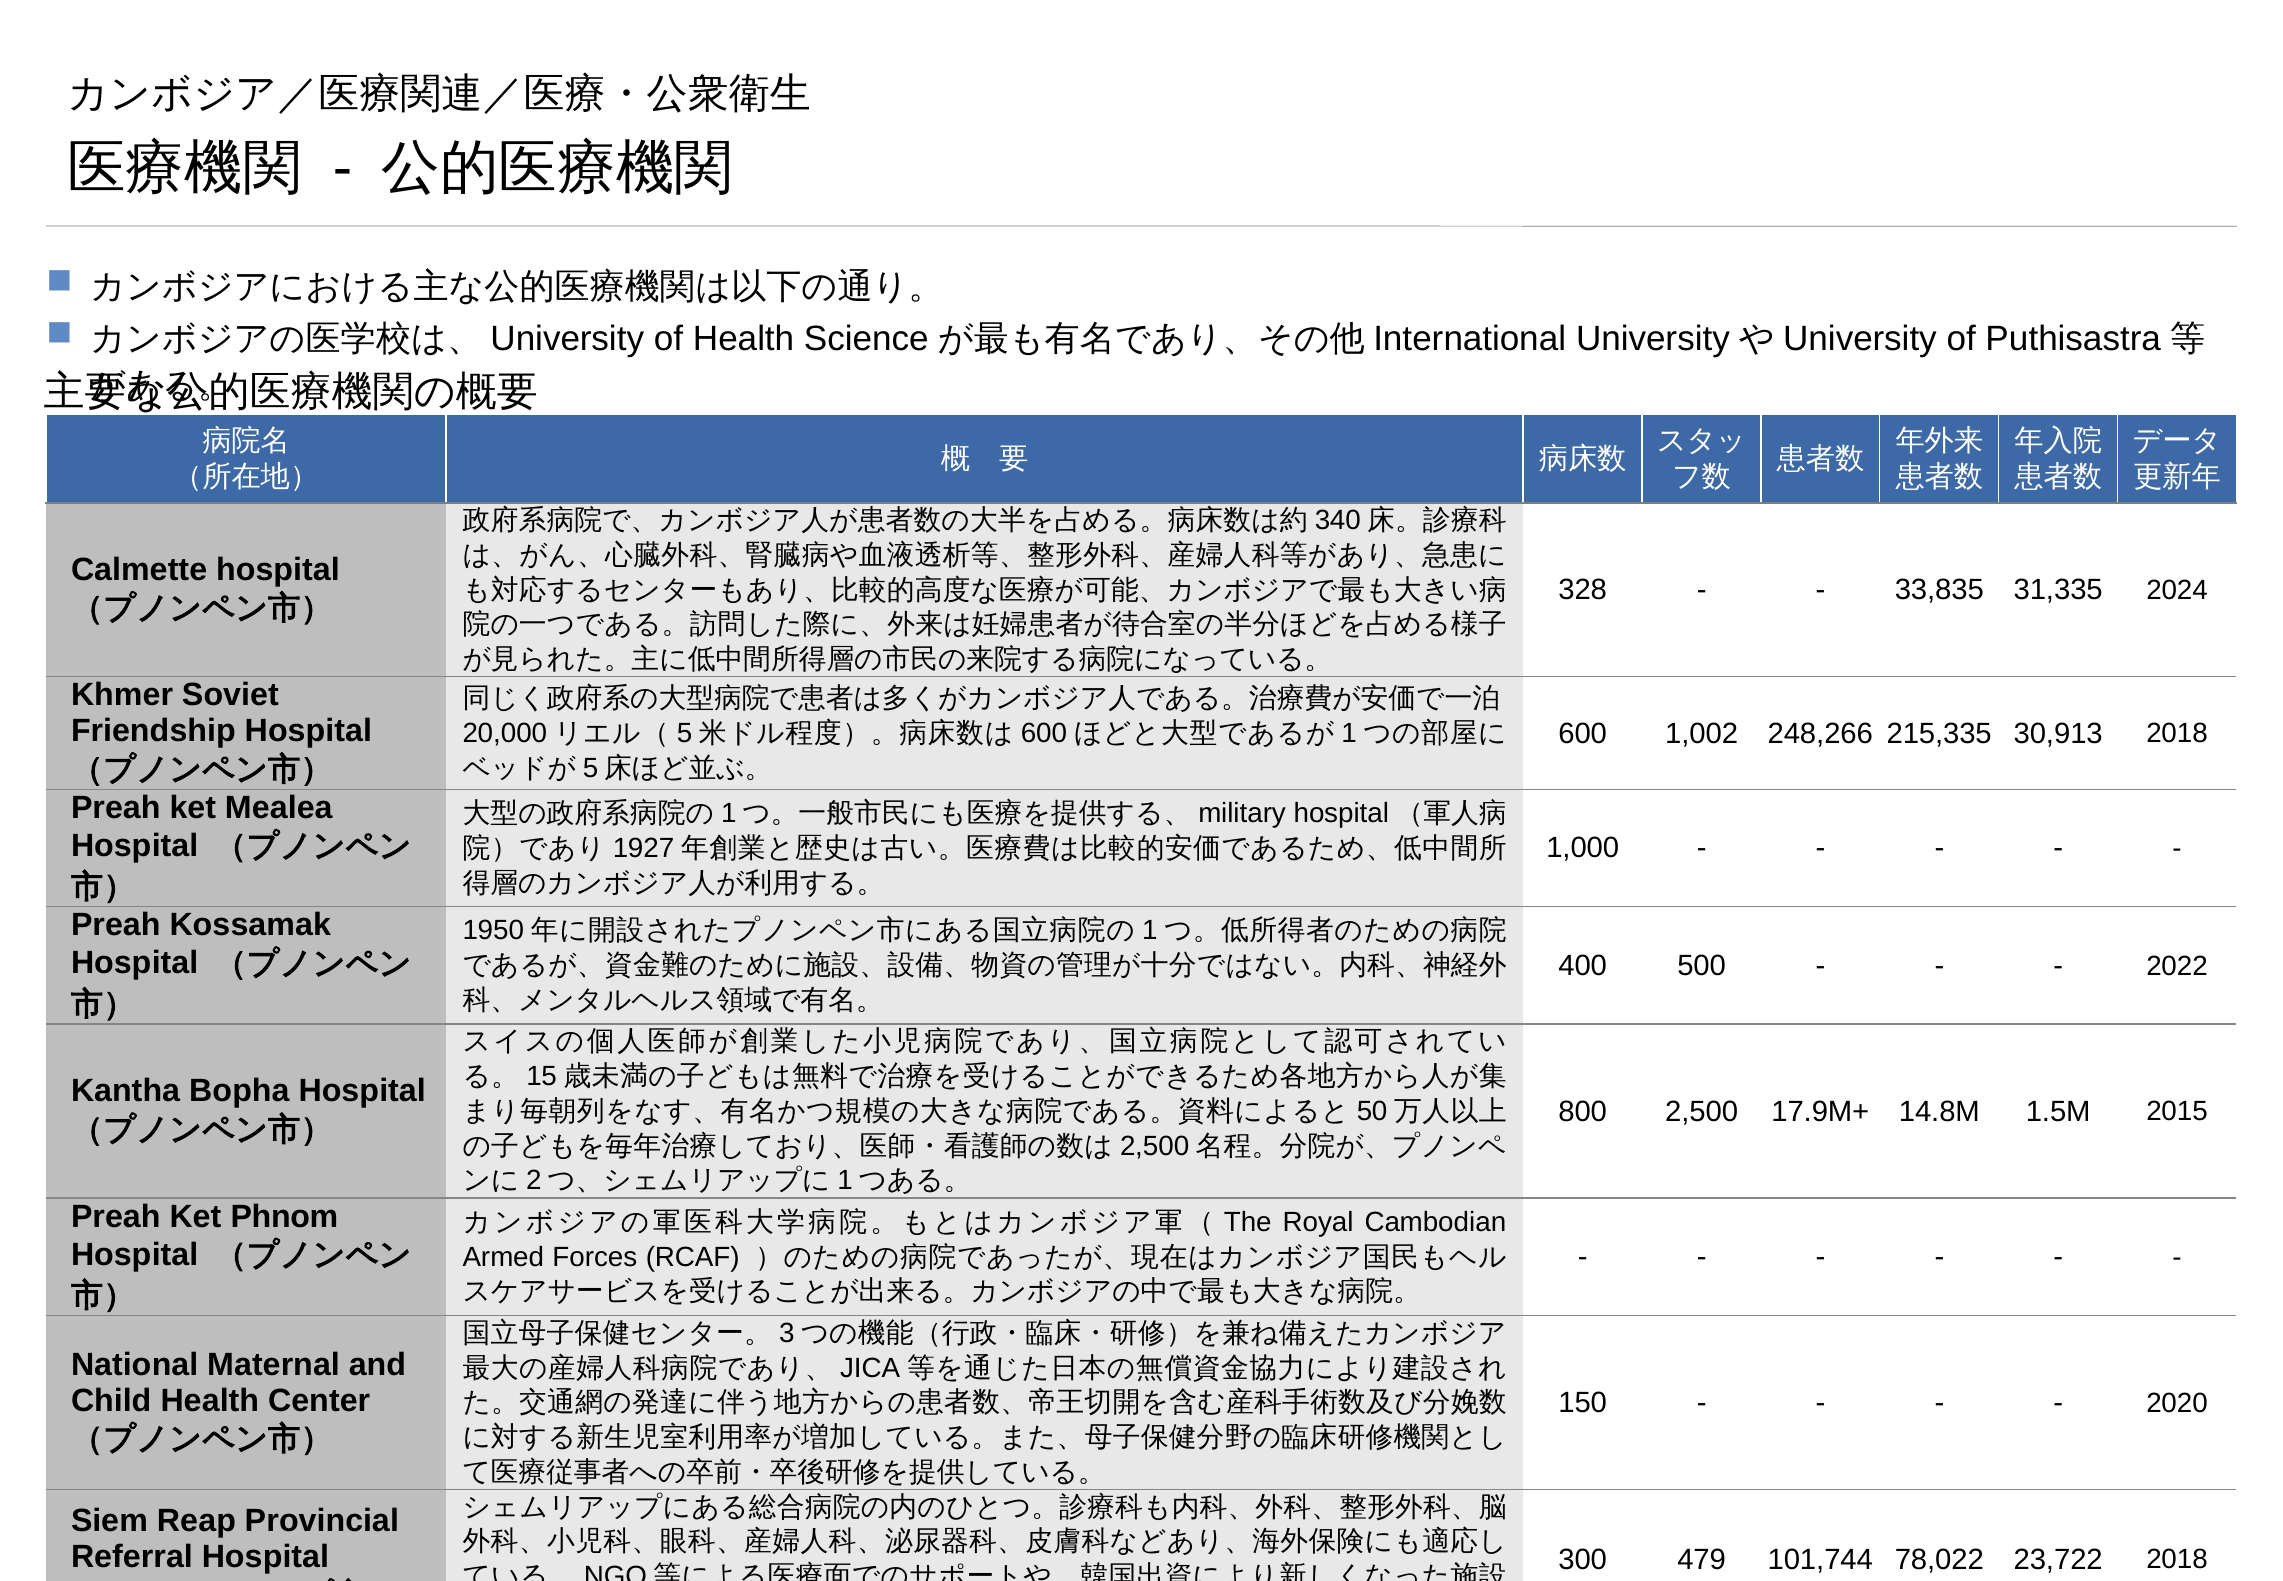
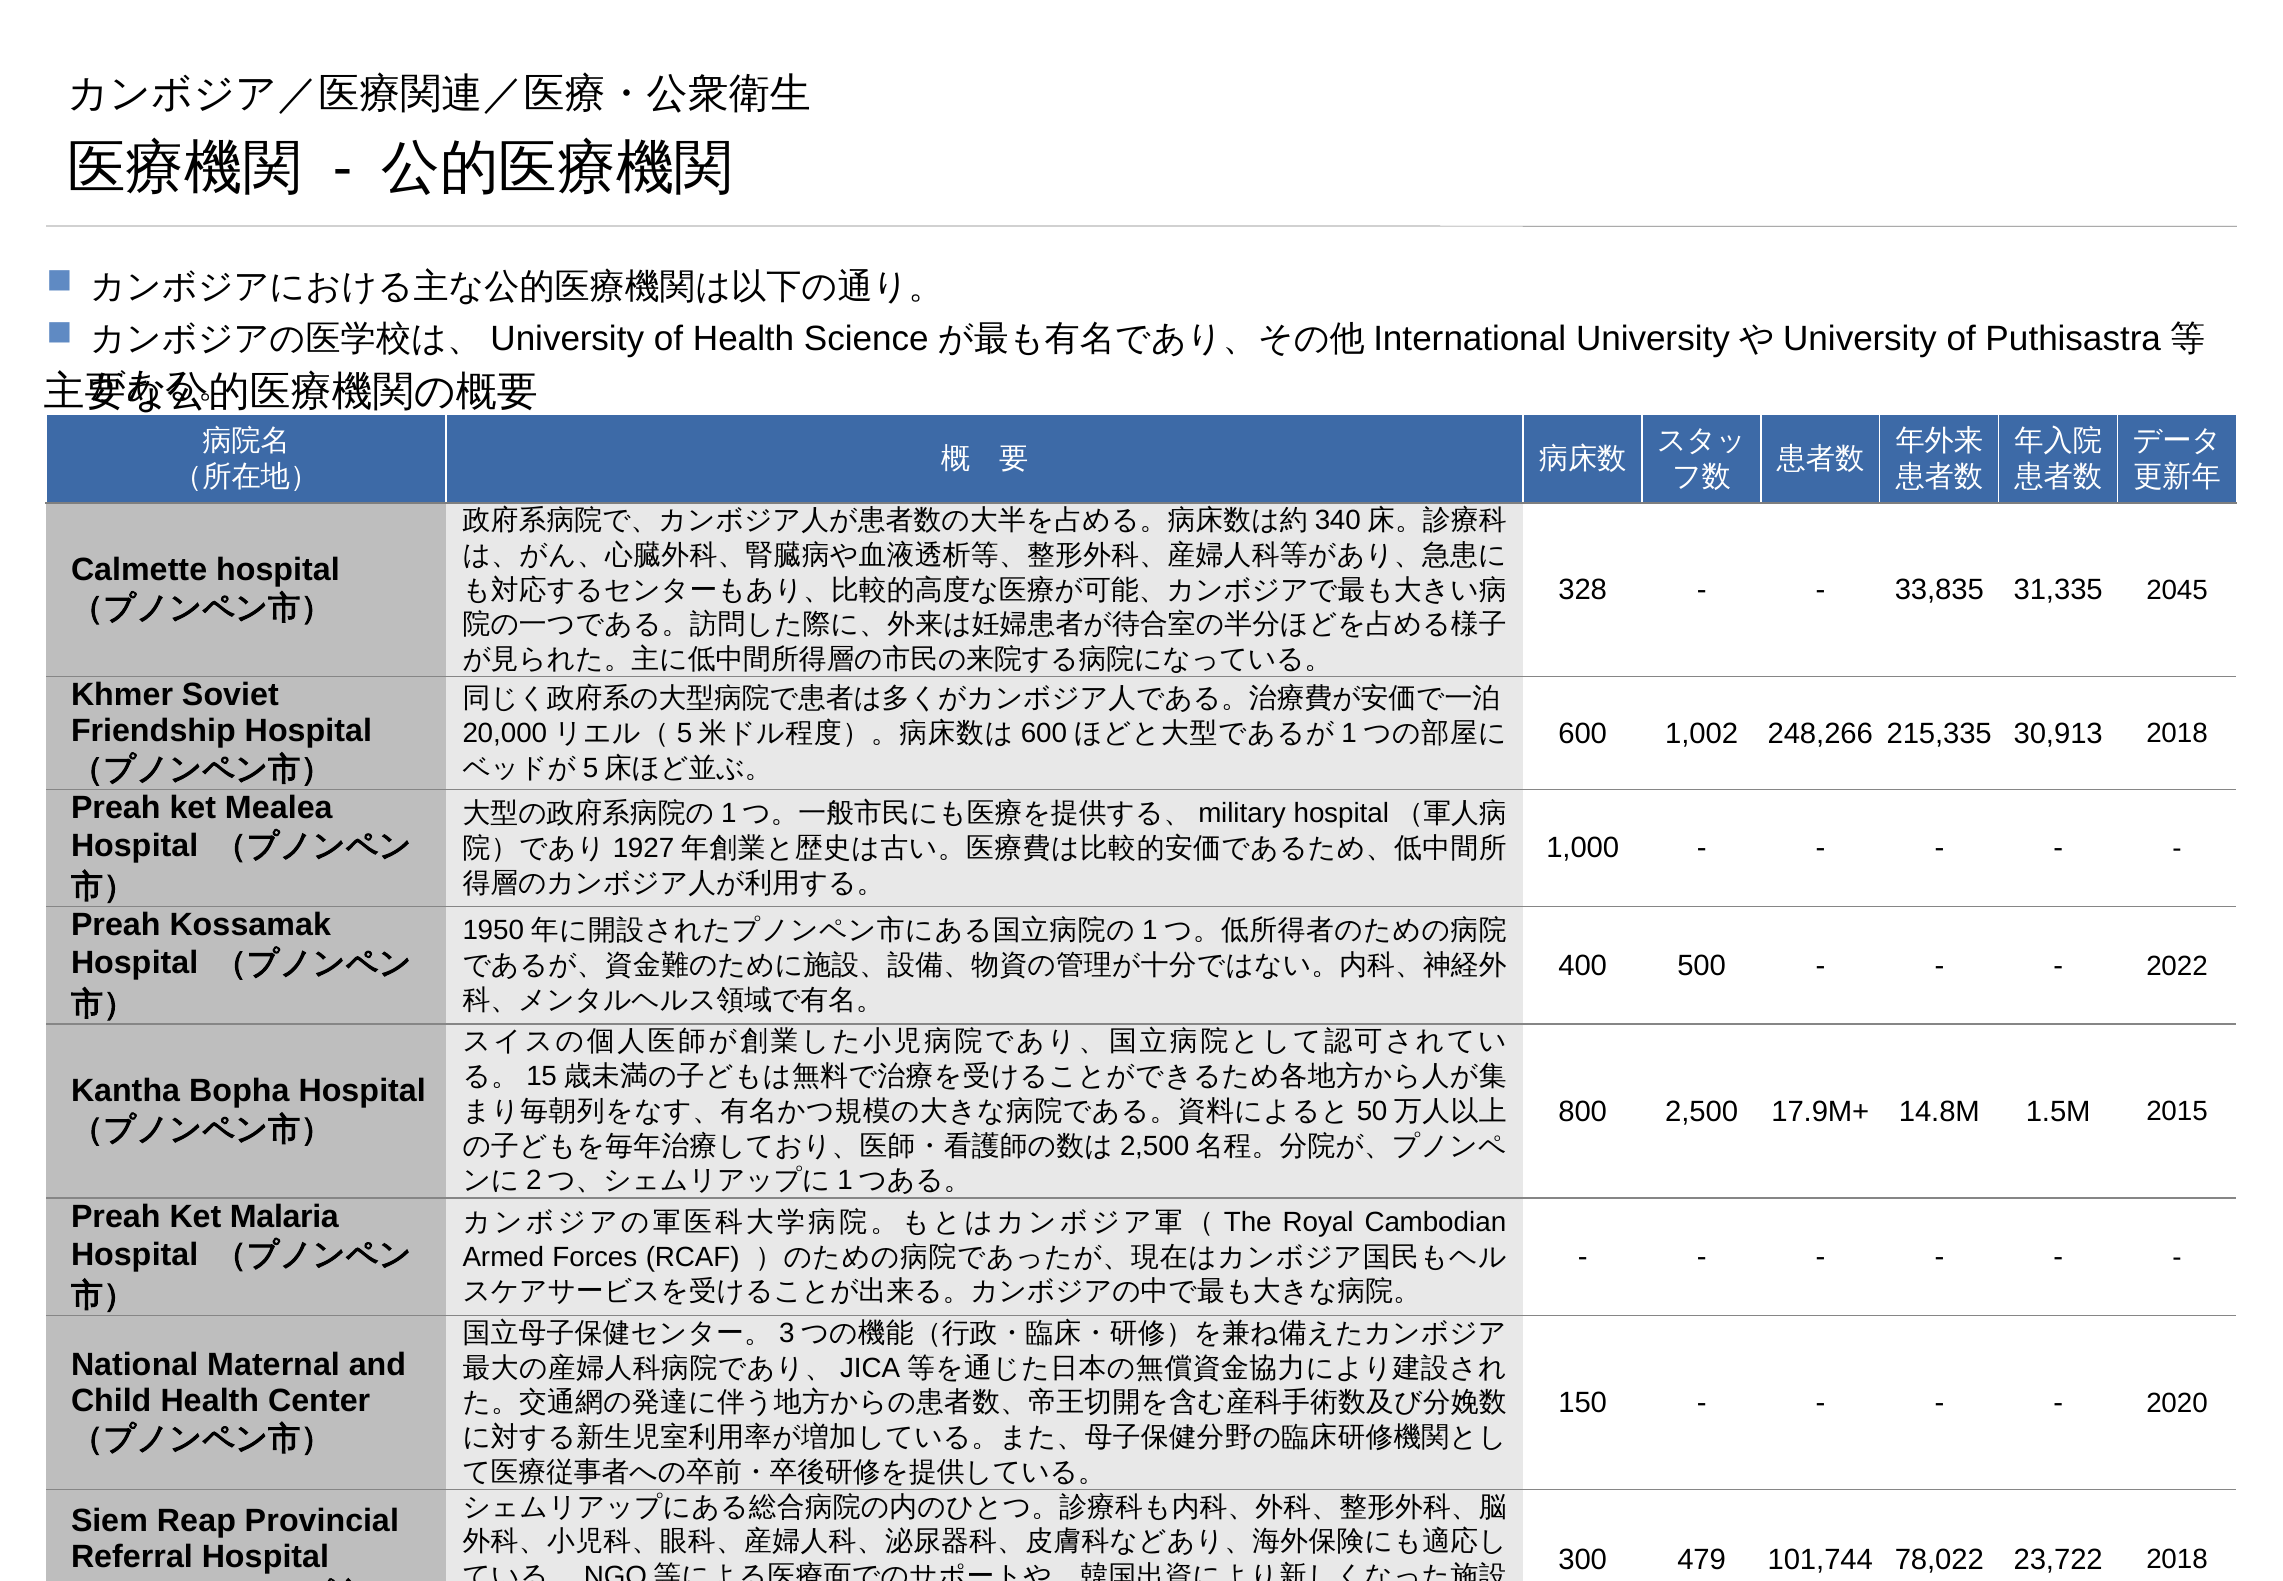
2024: 2024 -> 2045 (2177, 590)
Phnom: Phnom -> Malaria (284, 1216)
